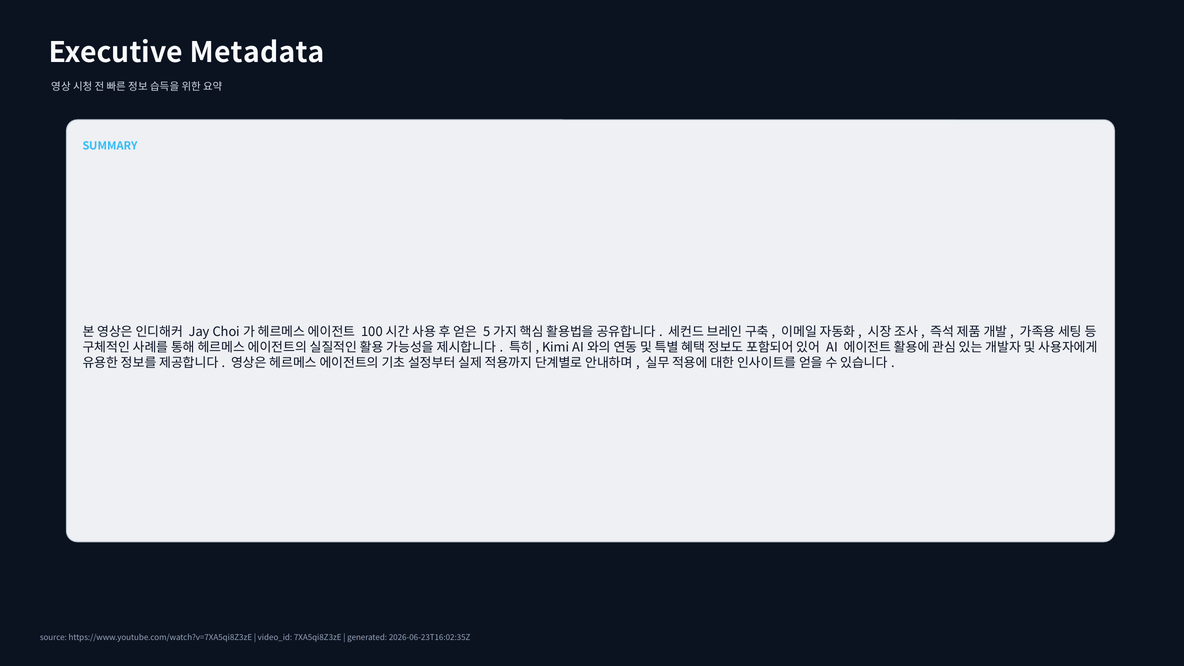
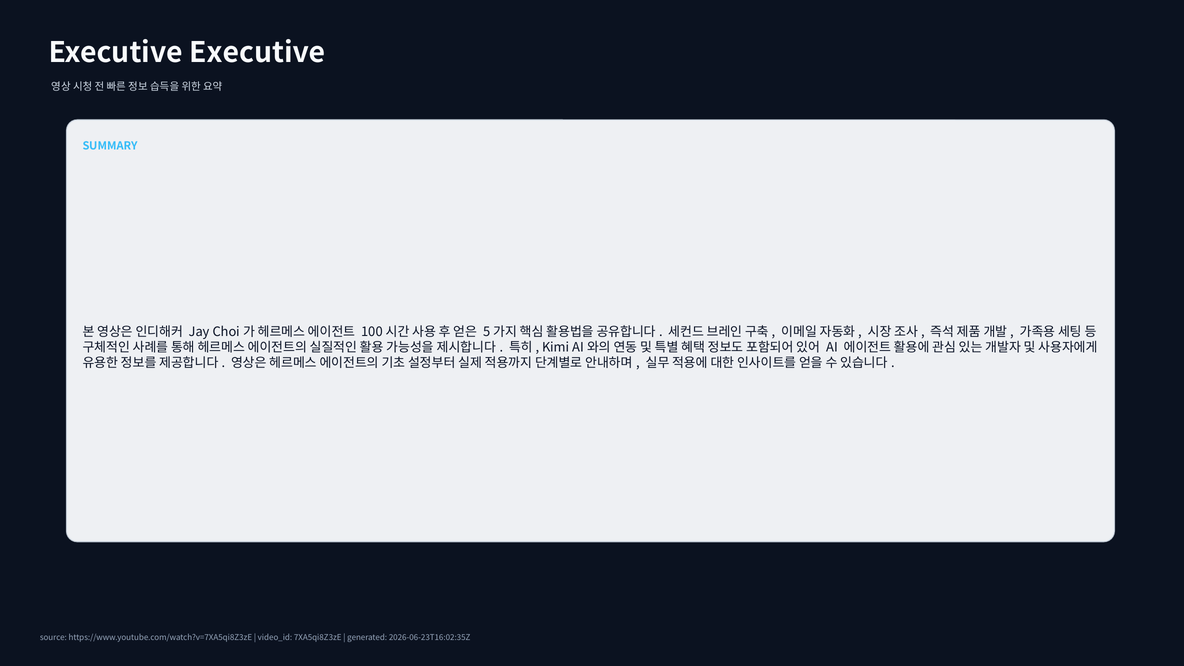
Executive Metadata: Metadata -> Executive (257, 53)
